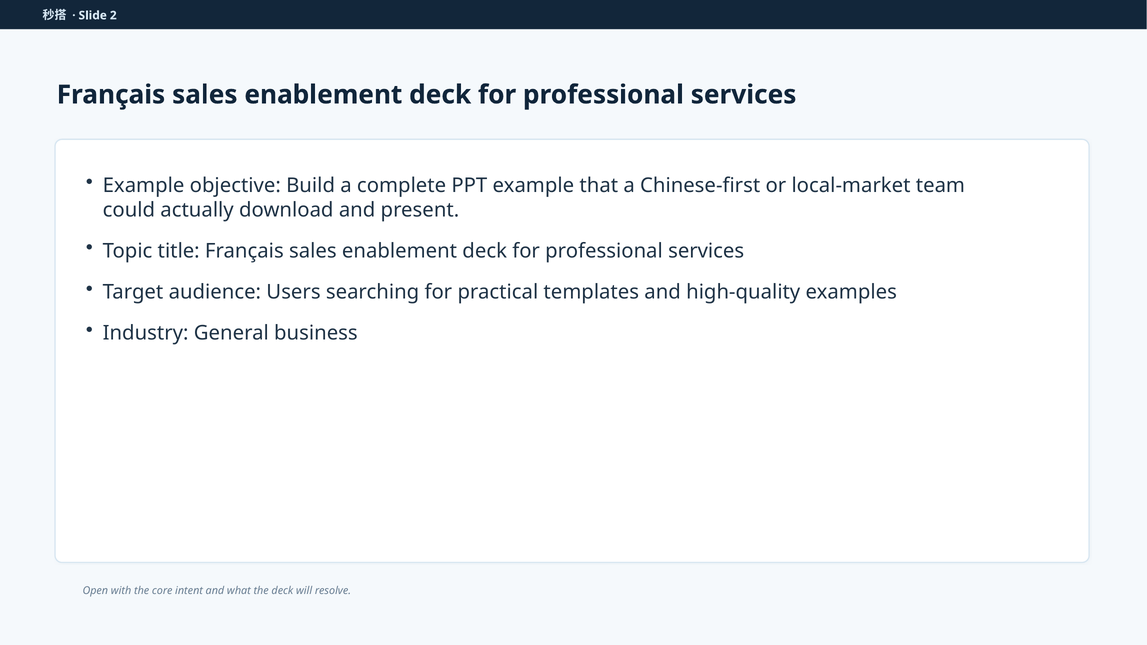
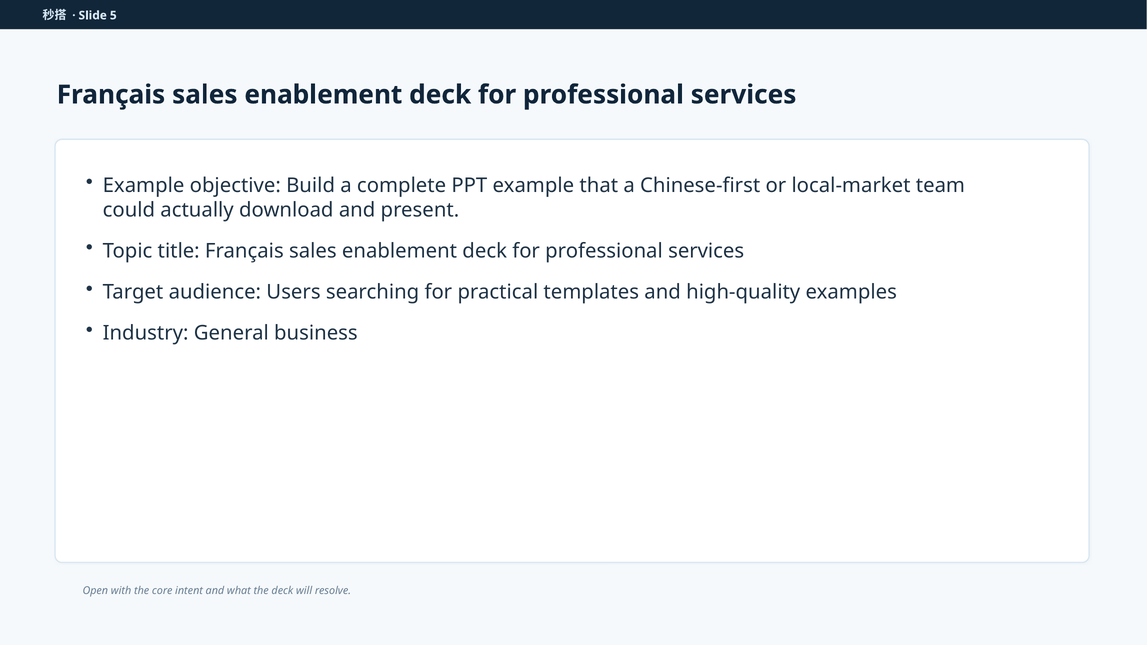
2: 2 -> 5 (113, 15)
